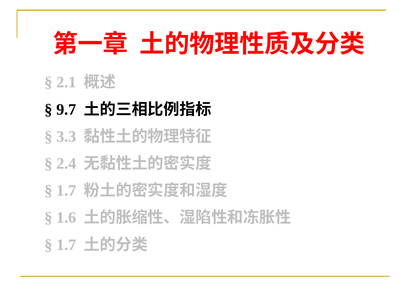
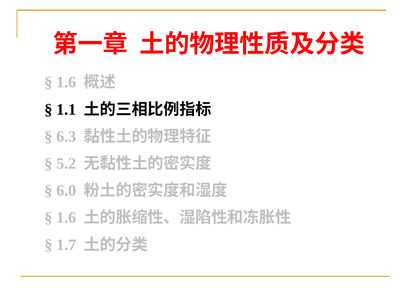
2.1: 2.1 -> 1.6 (66, 82)
9.7: 9.7 -> 1.1 (66, 110)
3.3: 3.3 -> 6.3 (66, 137)
2.4: 2.4 -> 5.2 (66, 164)
1.7: 1.7 -> 6.0 (66, 191)
